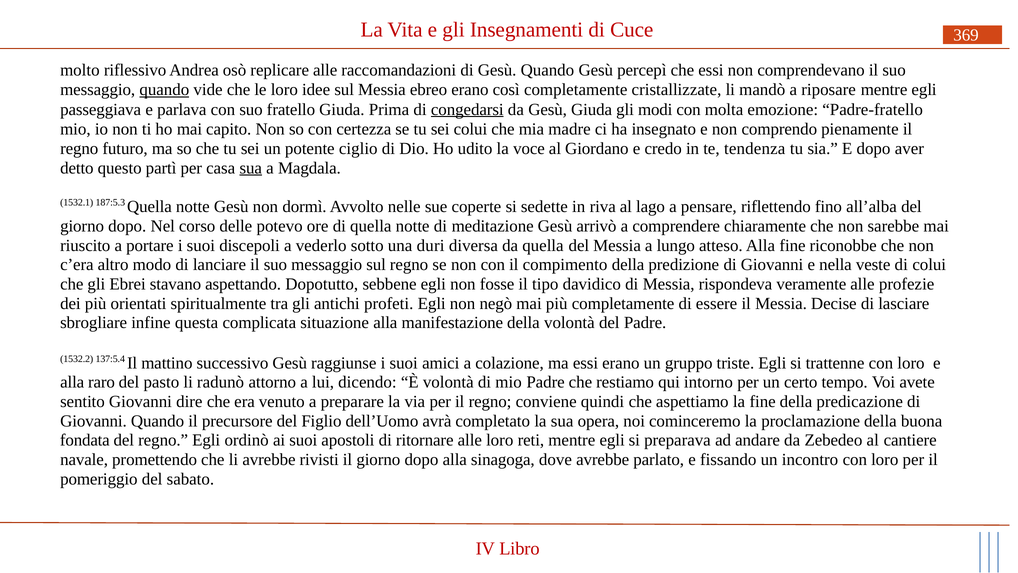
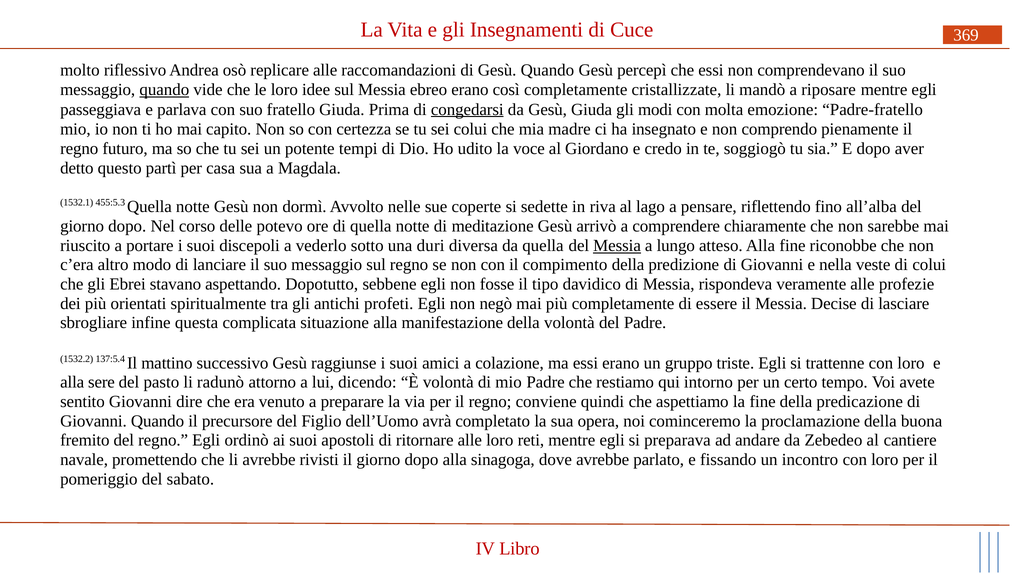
ciglio: ciglio -> tempi (358, 149)
tendenza: tendenza -> soggiogò (755, 149)
sua underline: present -> none (251, 168)
187:5.3: 187:5.3 -> 455:5.3 (110, 203)
Messia underline: none -> present (617, 246)
raro: raro -> sere (102, 382)
fondata: fondata -> fremito (85, 441)
